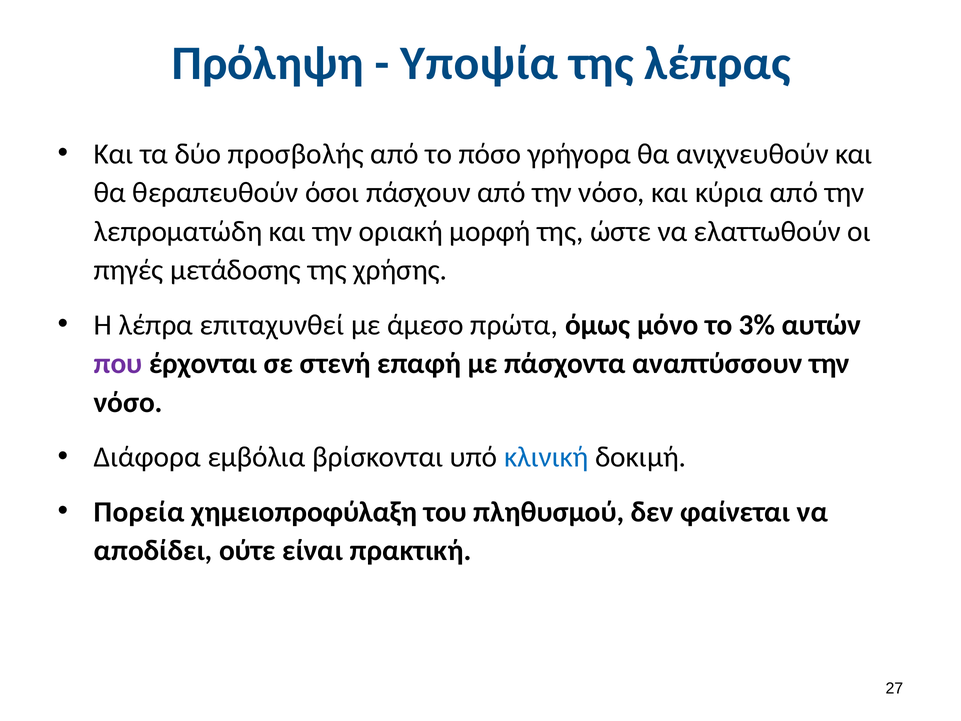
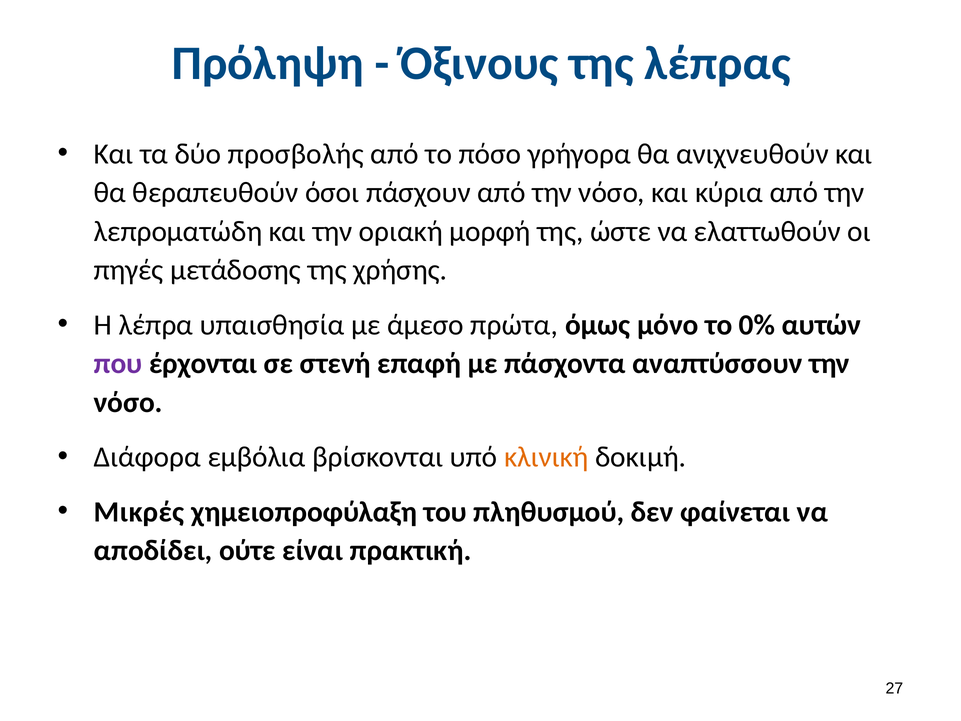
Υποψία: Υποψία -> Όξινους (479, 63)
επιταχυνθεί: επιταχυνθεί -> υπαισθησία (272, 325)
3%: 3% -> 0% (757, 325)
κλινική colour: blue -> orange (546, 457)
Πορεία: Πορεία -> Μικρές (139, 512)
